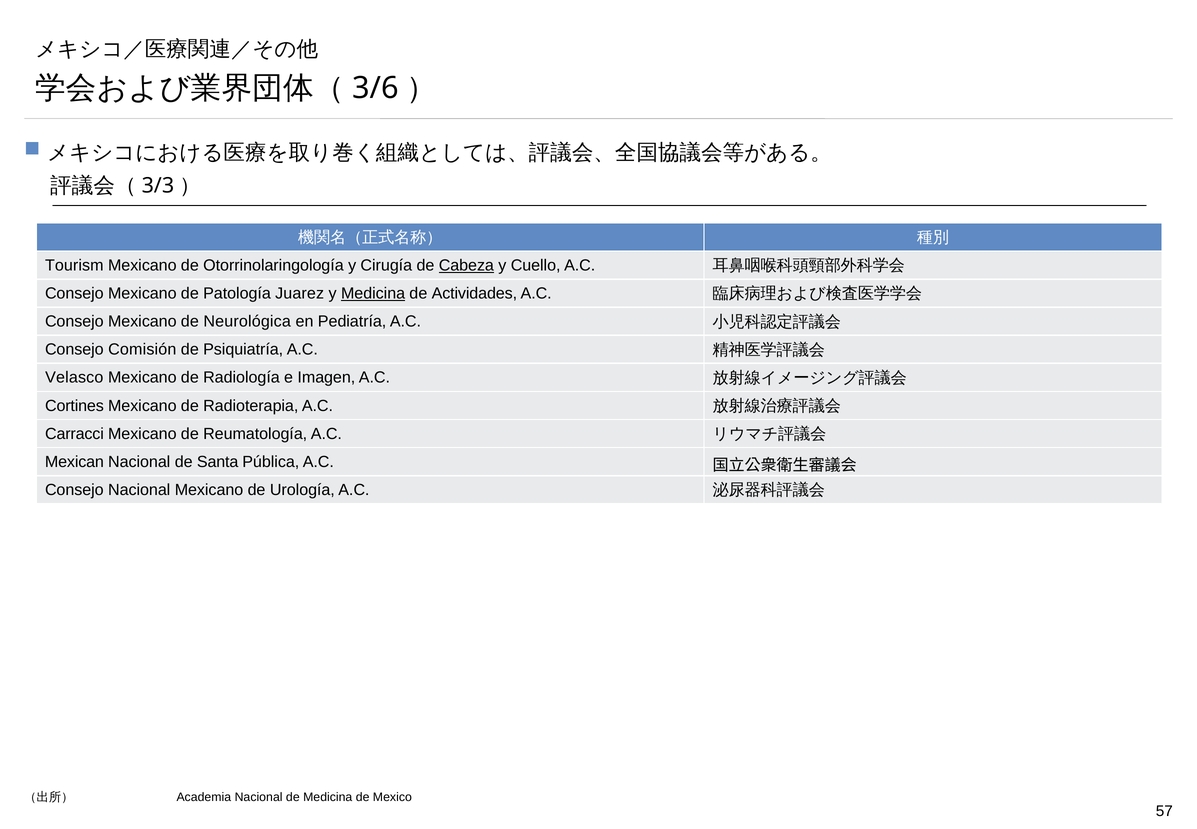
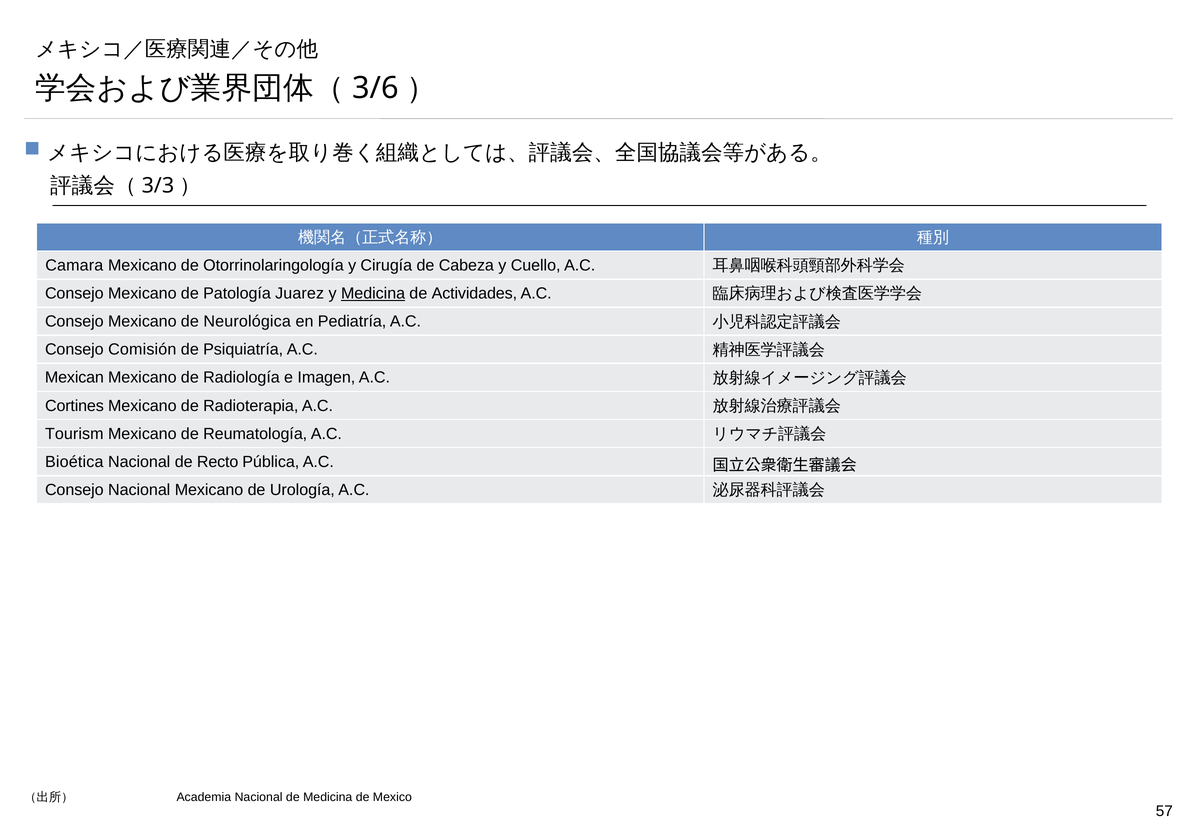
Tourism: Tourism -> Camara (74, 265)
Cabeza underline: present -> none (466, 265)
Velasco: Velasco -> Mexican (74, 378)
Carracci: Carracci -> Tourism (74, 434)
Mexican: Mexican -> Bioética (74, 462)
Santa: Santa -> Recto (218, 462)
